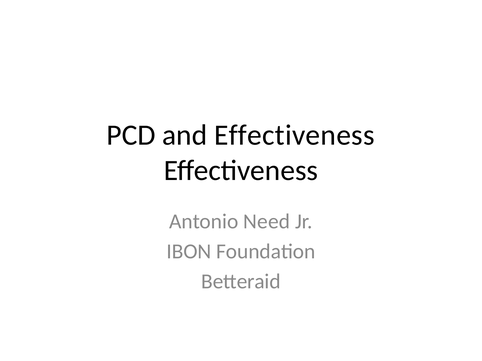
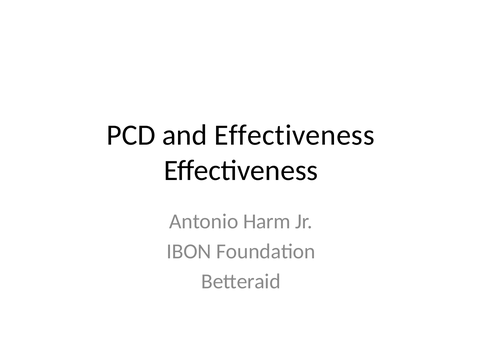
Need: Need -> Harm (267, 222)
